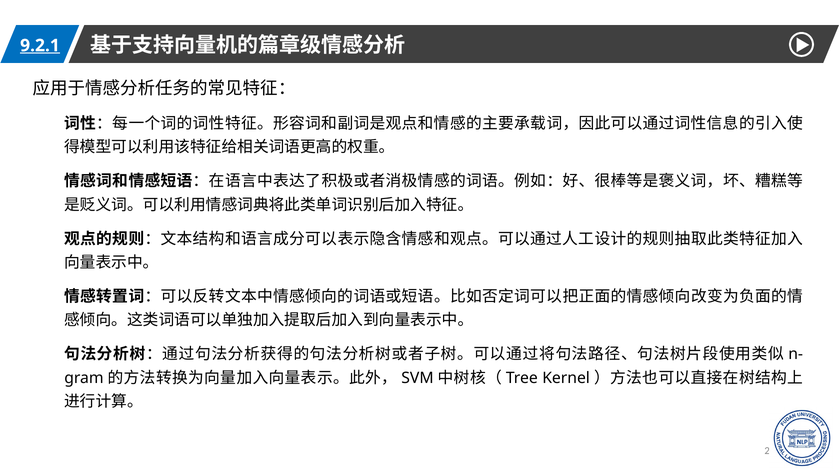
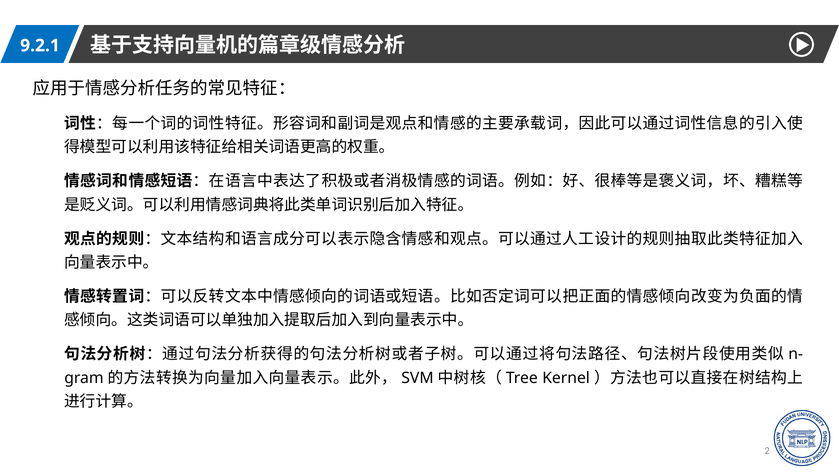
9.2.1 underline: present -> none (40, 46)
